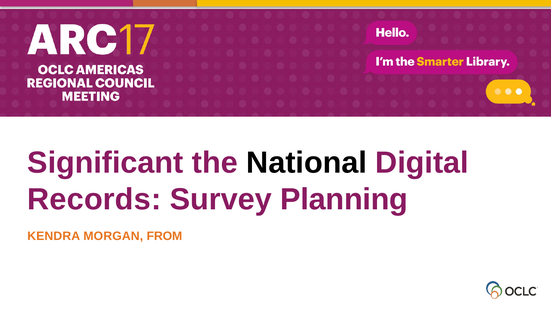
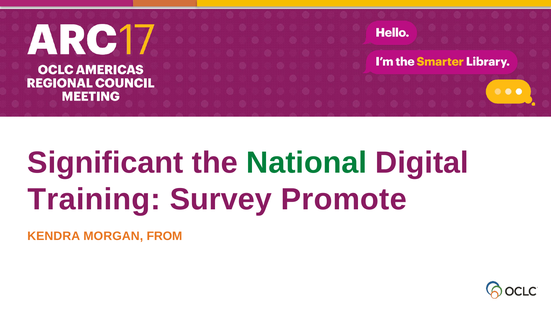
National colour: black -> green (307, 163)
Records: Records -> Training (94, 199)
Planning: Planning -> Promote (344, 199)
